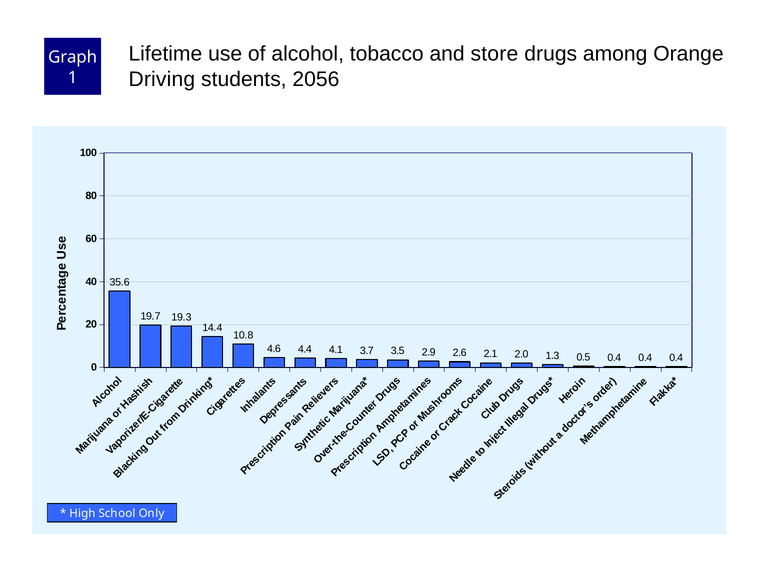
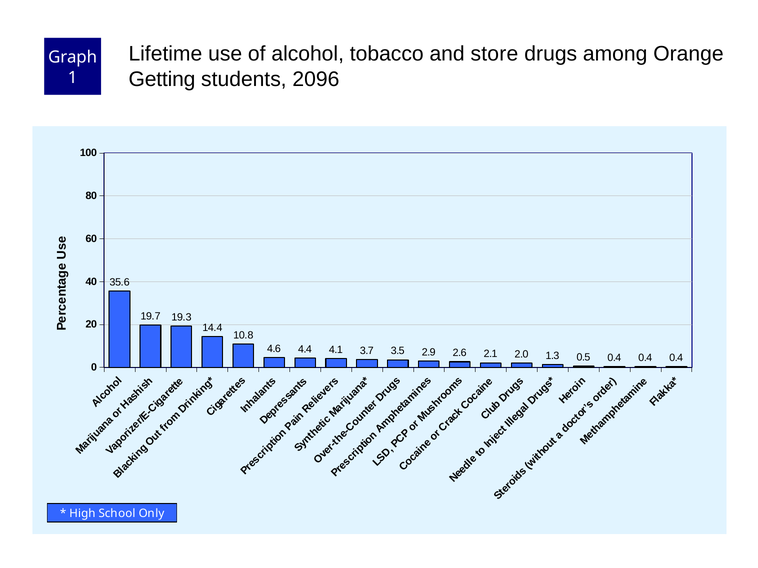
Driving: Driving -> Getting (162, 79)
2056: 2056 -> 2096 (316, 79)
